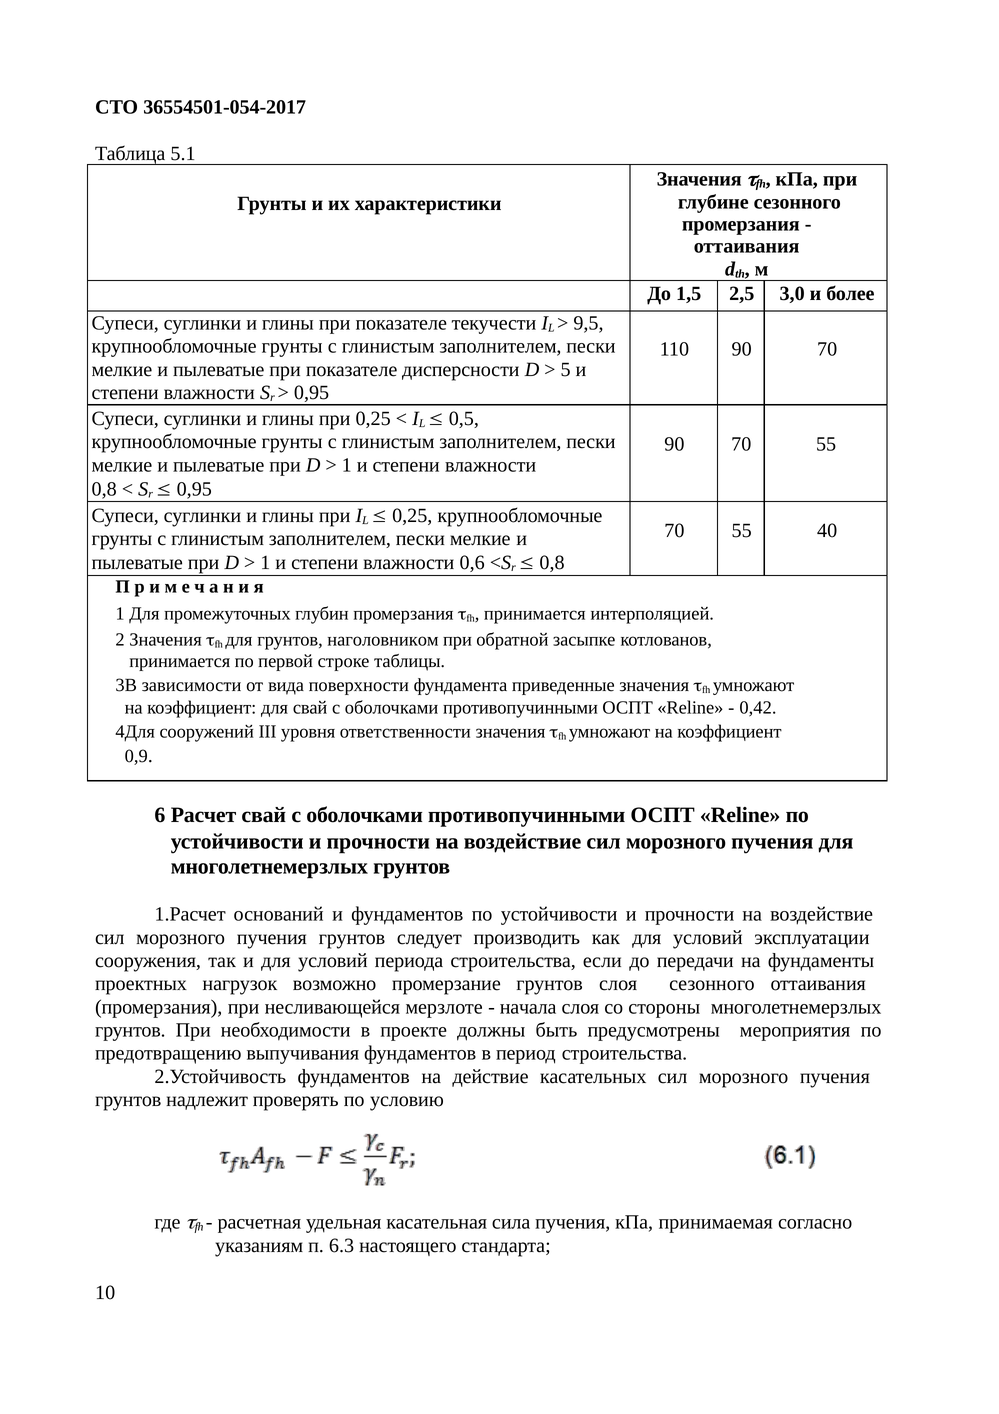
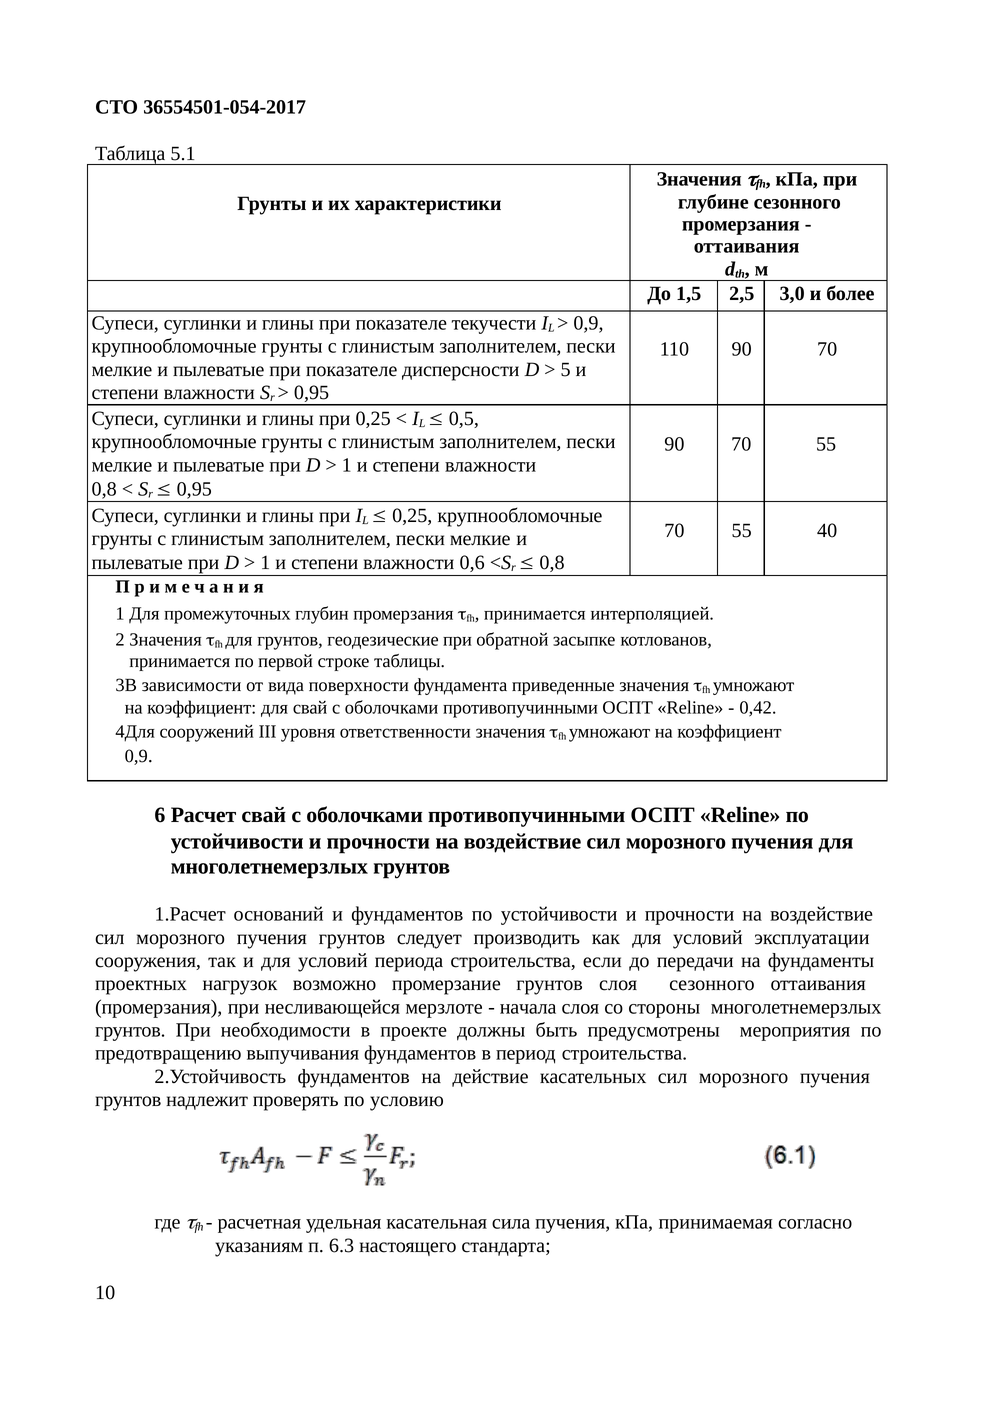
9,5: 9,5 -> 0,9 (588, 323)
наголовником: наголовником -> геодезические (383, 640)
